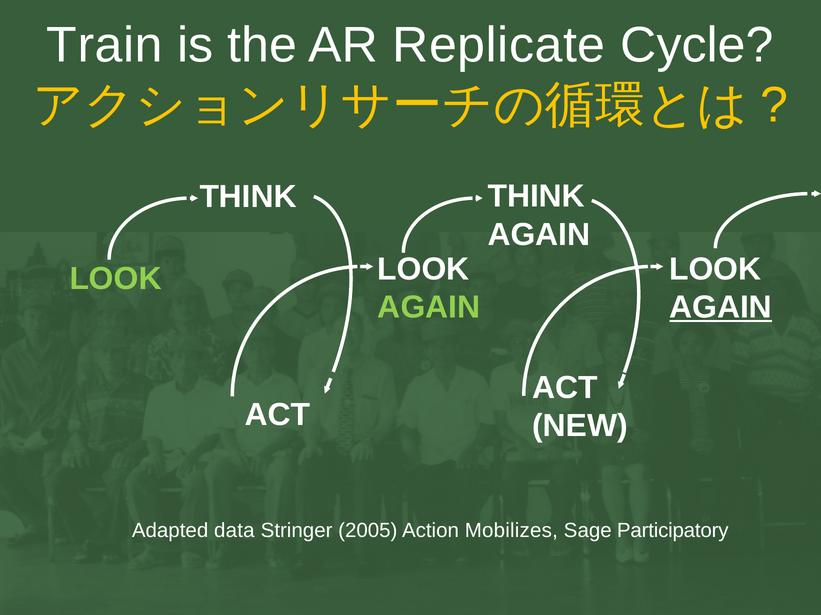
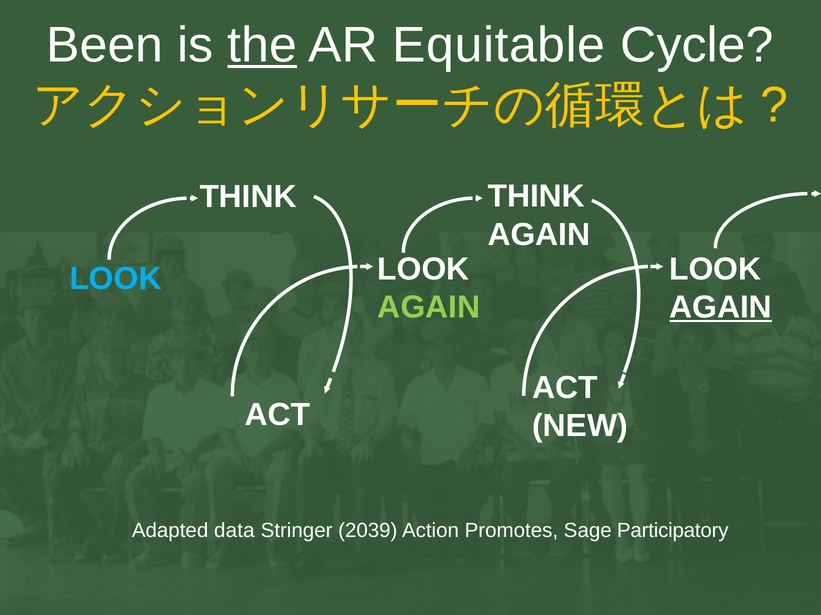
Train: Train -> Been (105, 45)
the underline: none -> present (262, 45)
Replicate: Replicate -> Equitable (499, 45)
LOOK colour: light green -> light blue (116, 279)
2005: 2005 -> 2039 (368, 531)
Mobilizes: Mobilizes -> Promotes (511, 531)
